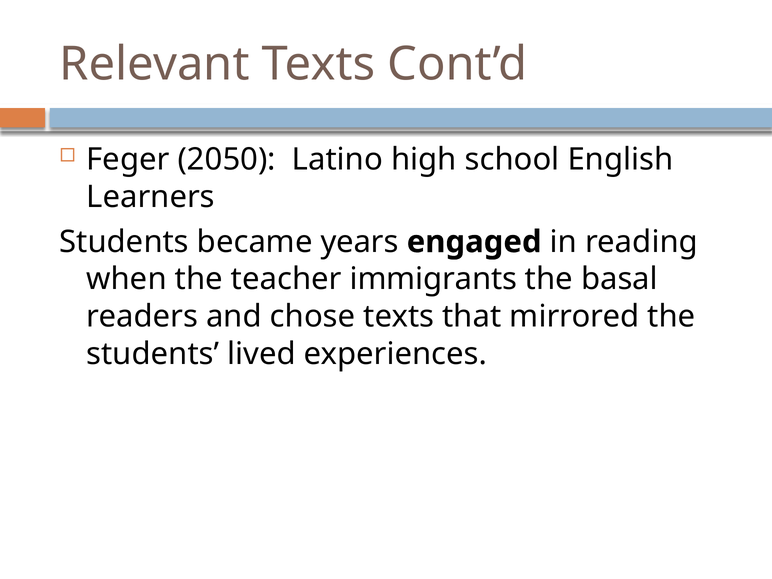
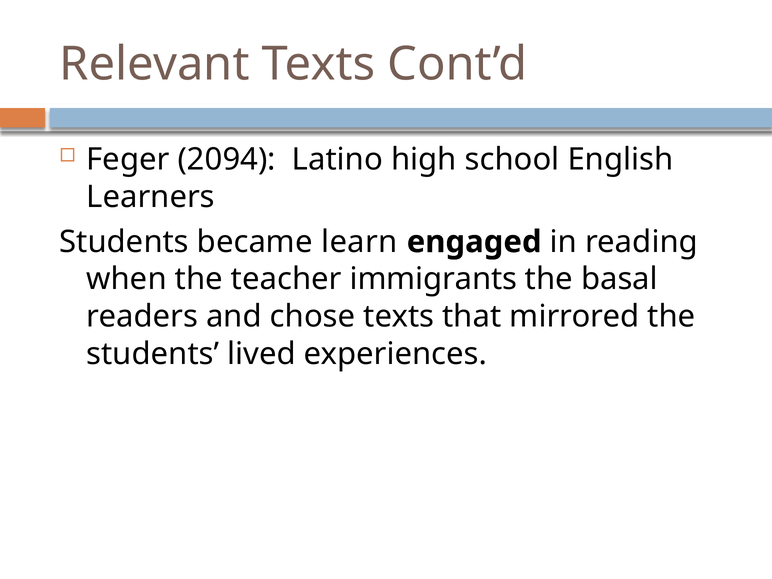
2050: 2050 -> 2094 (227, 160)
years: years -> learn (359, 242)
